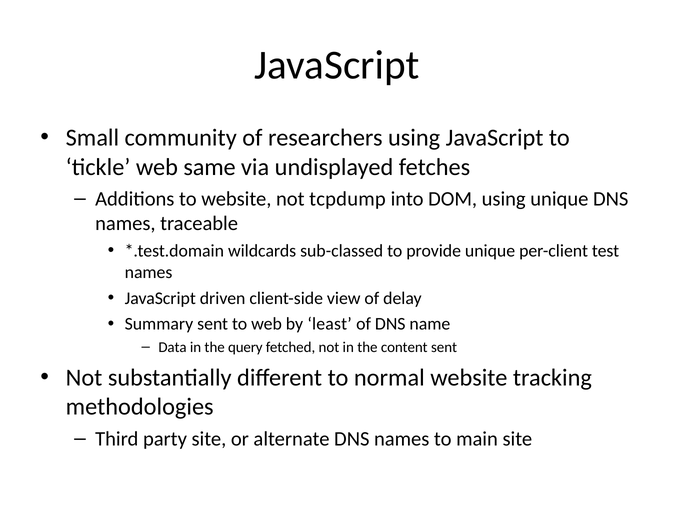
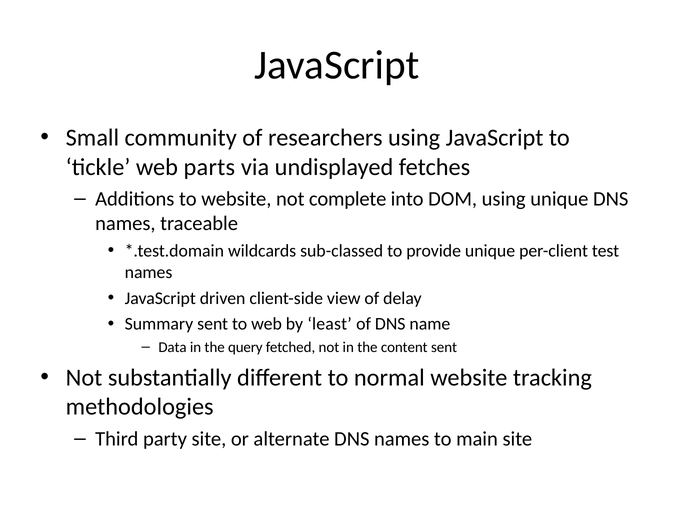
same: same -> parts (209, 167)
tcpdump: tcpdump -> complete (348, 199)
